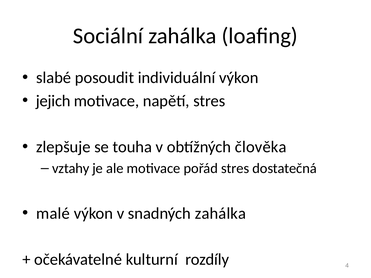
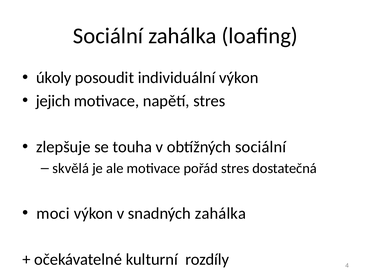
slabé: slabé -> úkoly (54, 78)
obtížných člověka: člověka -> sociální (261, 147)
vztahy: vztahy -> skvělá (71, 168)
malé: malé -> moci (53, 214)
